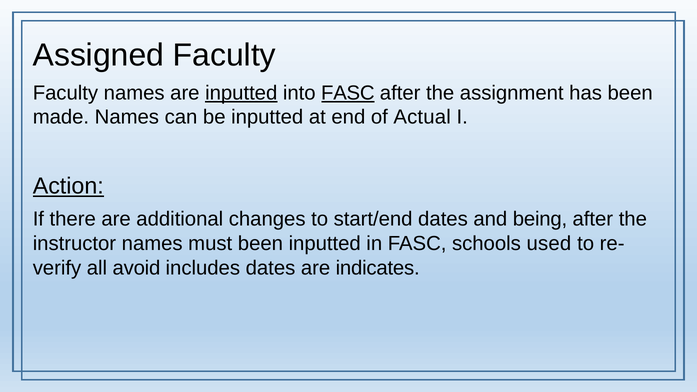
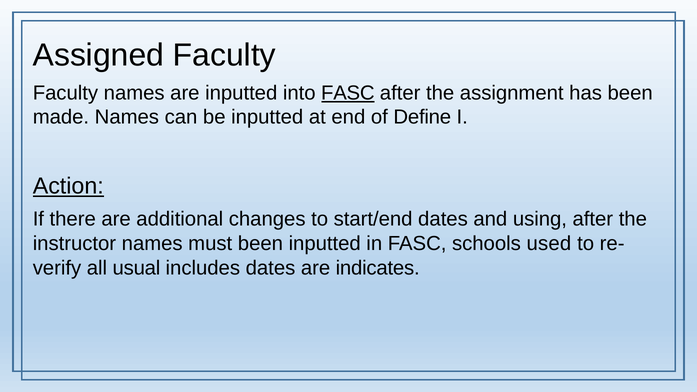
inputted underline: present -> none (241, 93)
Actual: Actual -> Define (422, 117)
being: being -> using (540, 219)
avoid: avoid -> usual (136, 268)
